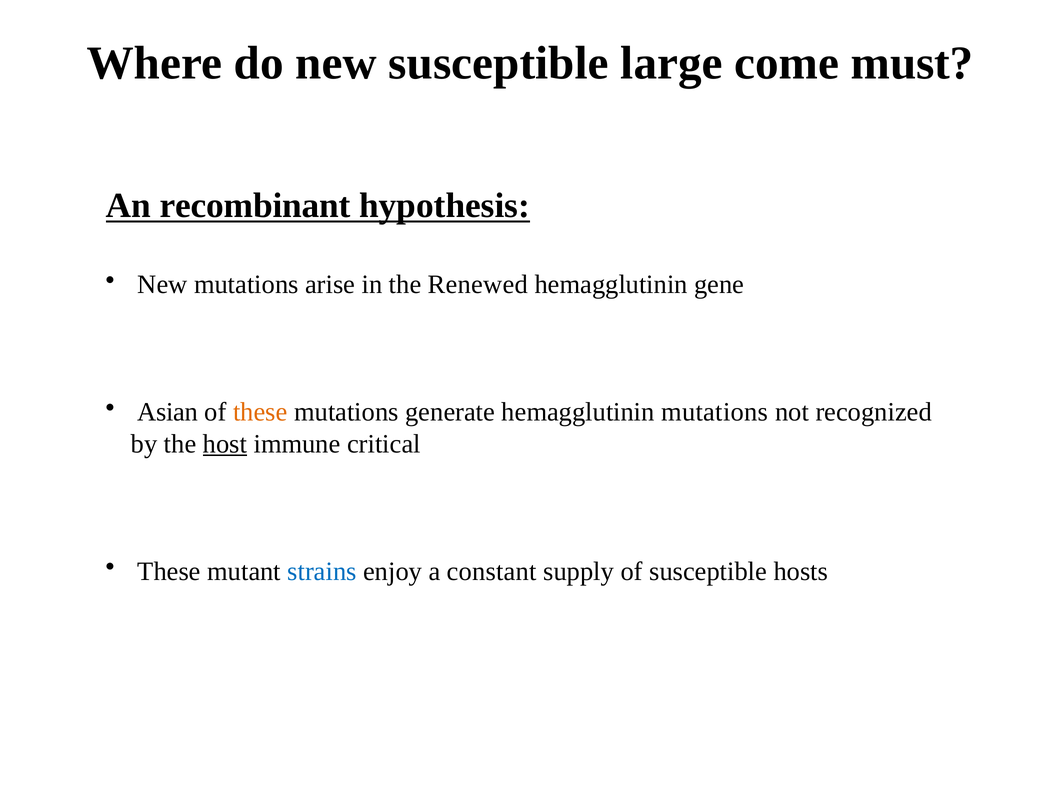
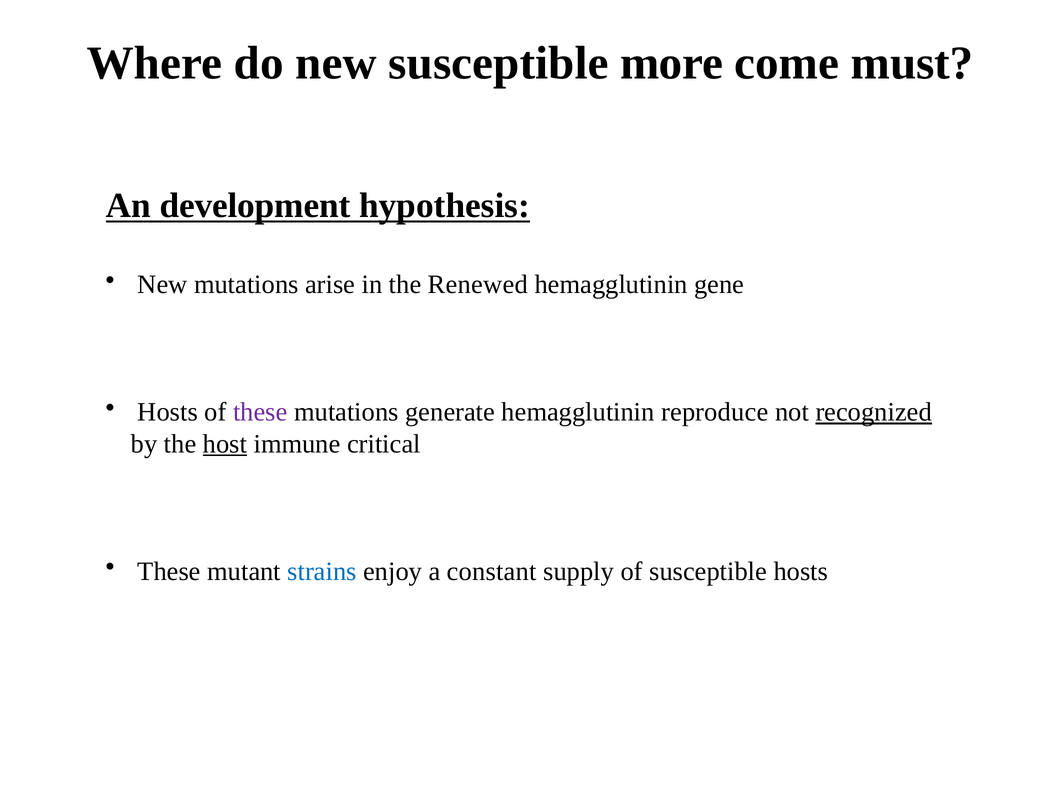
large: large -> more (672, 63)
recombinant: recombinant -> development (255, 206)
Asian: Asian -> Hosts (168, 412)
these colour: orange -> purple (260, 412)
hemagglutinin mutations: mutations -> reproduce (715, 412)
recognized underline: none -> present (874, 412)
